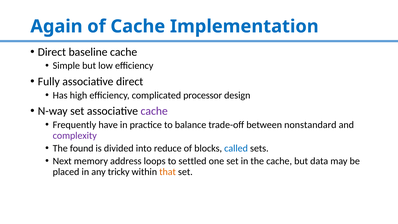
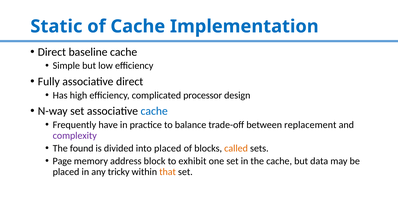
Again: Again -> Static (56, 26)
cache colour: purple -> blue (154, 111)
nonstandard: nonstandard -> replacement (310, 125)
into reduce: reduce -> placed (168, 148)
called colour: blue -> orange (236, 148)
Next: Next -> Page (62, 161)
loops: loops -> block (155, 161)
settled: settled -> exhibit (192, 161)
